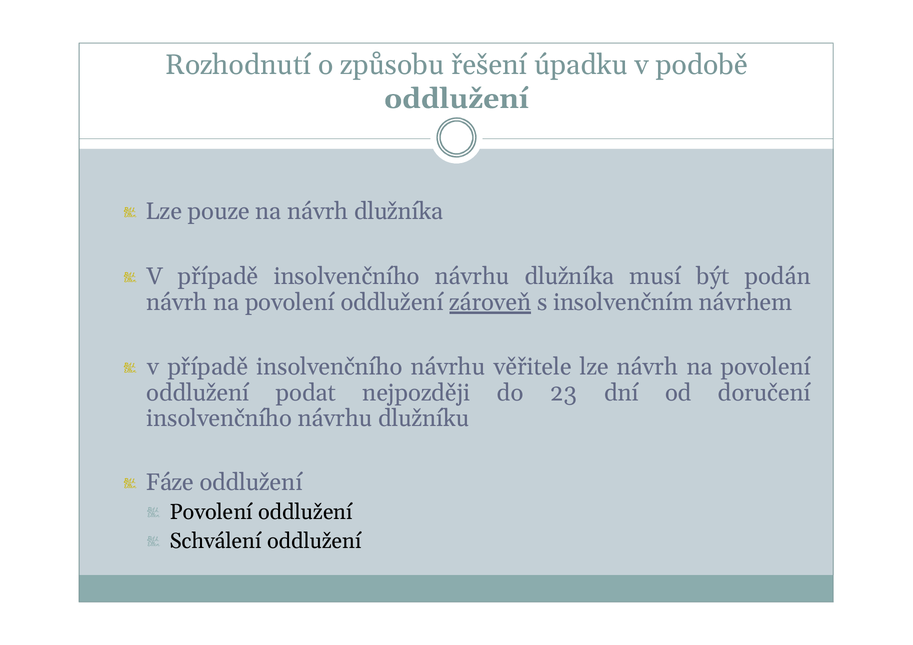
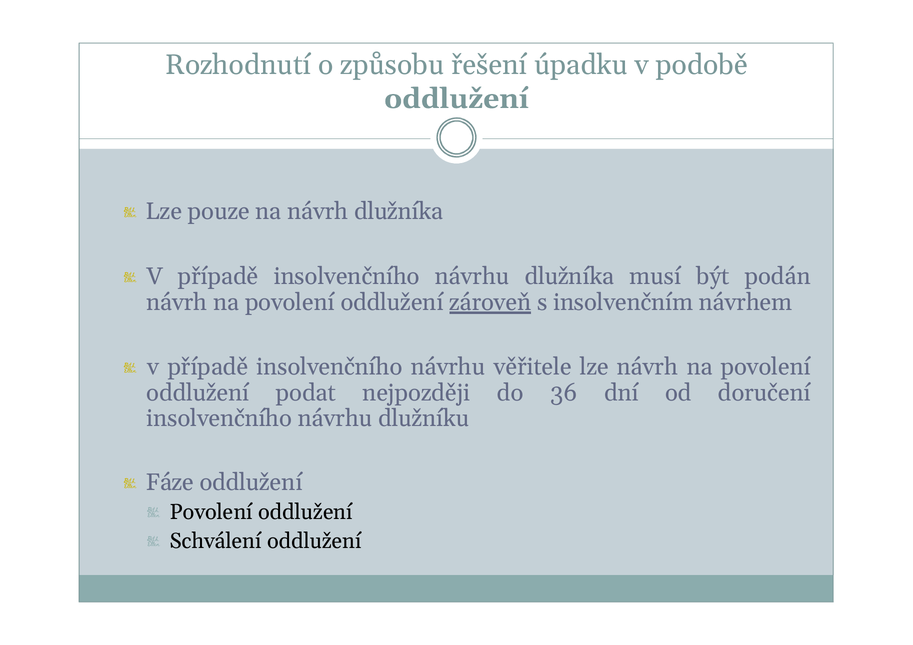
23: 23 -> 36 (564, 393)
